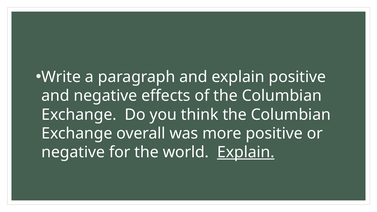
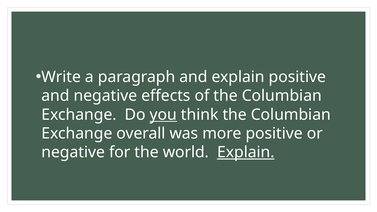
you underline: none -> present (163, 115)
